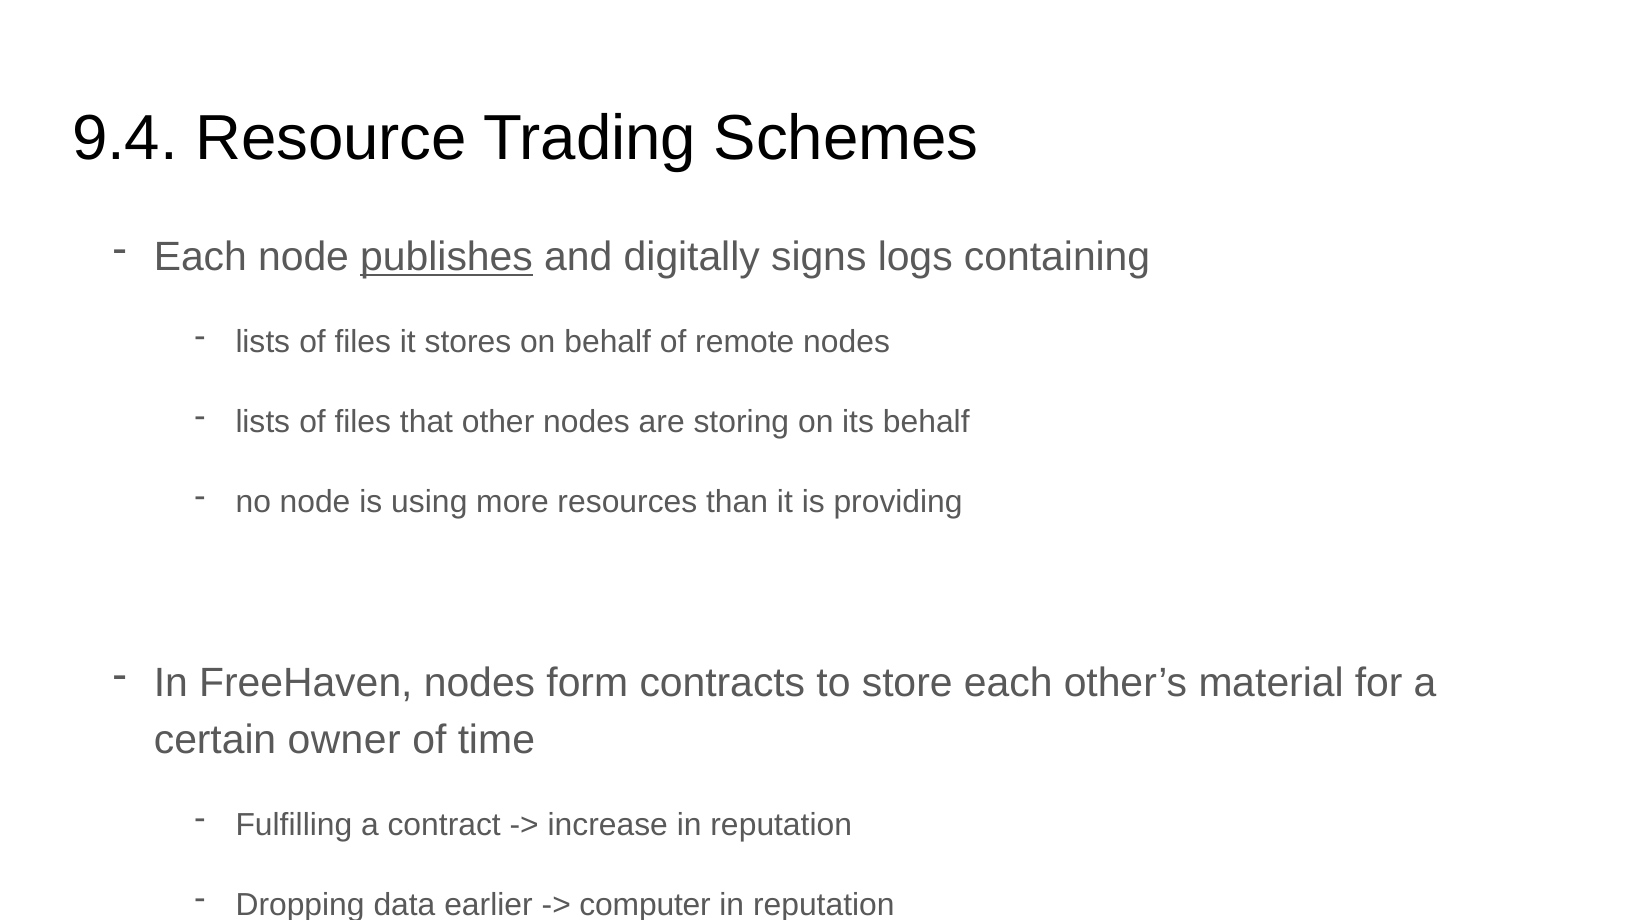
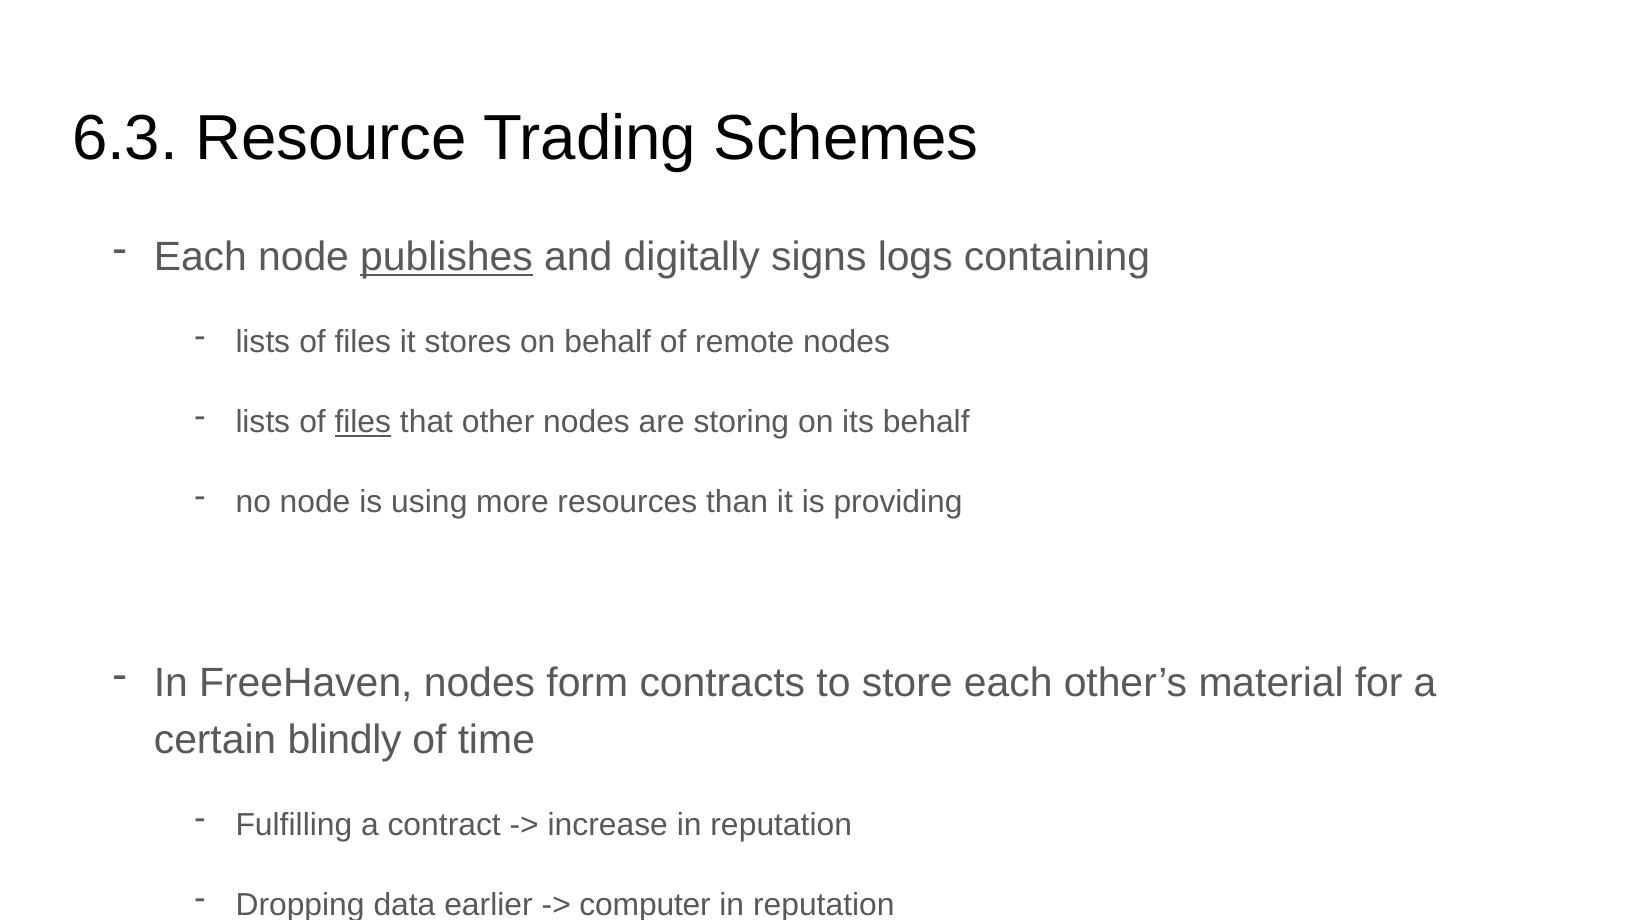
9.4: 9.4 -> 6.3 (125, 139)
files underline: none -> present (363, 422)
owner: owner -> blindly (345, 739)
